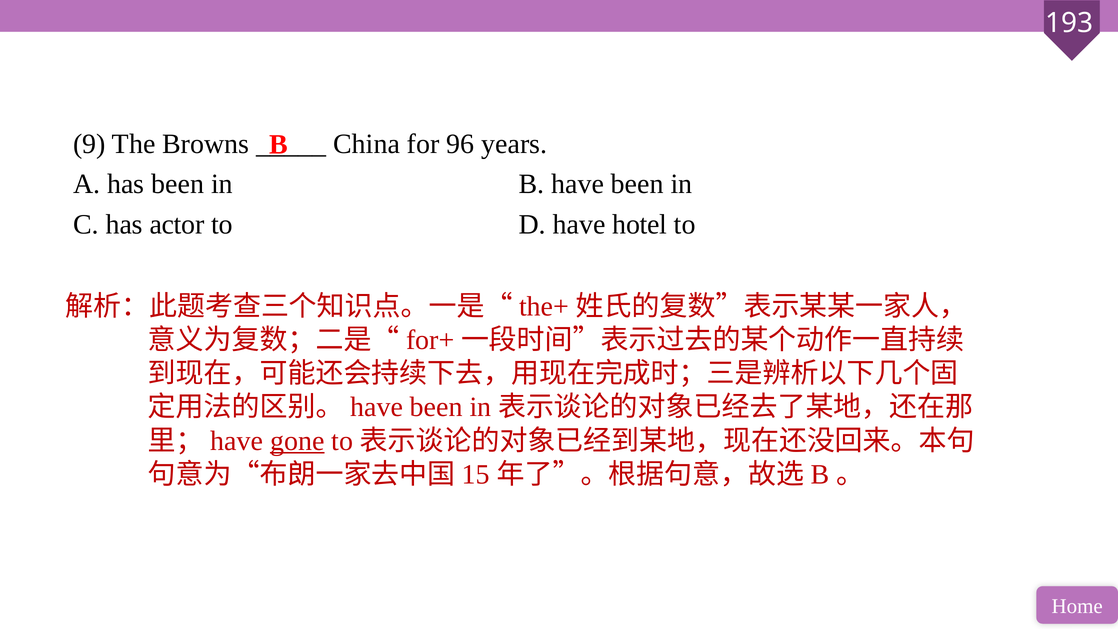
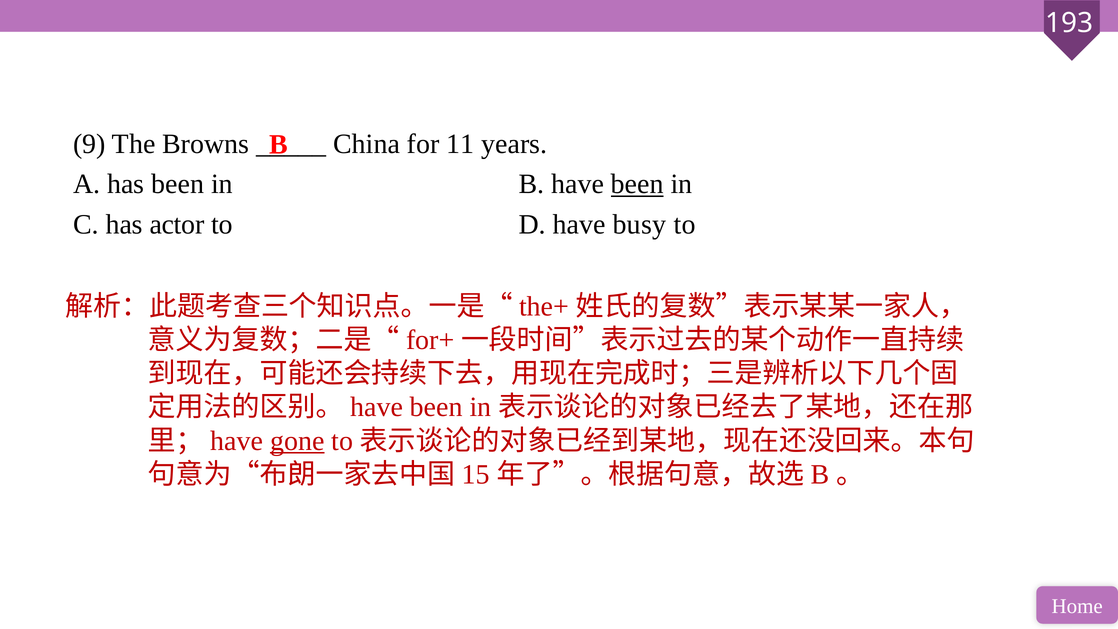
96: 96 -> 11 (460, 144)
been underline: none -> present (637, 184)
hotel: hotel -> busy (640, 224)
